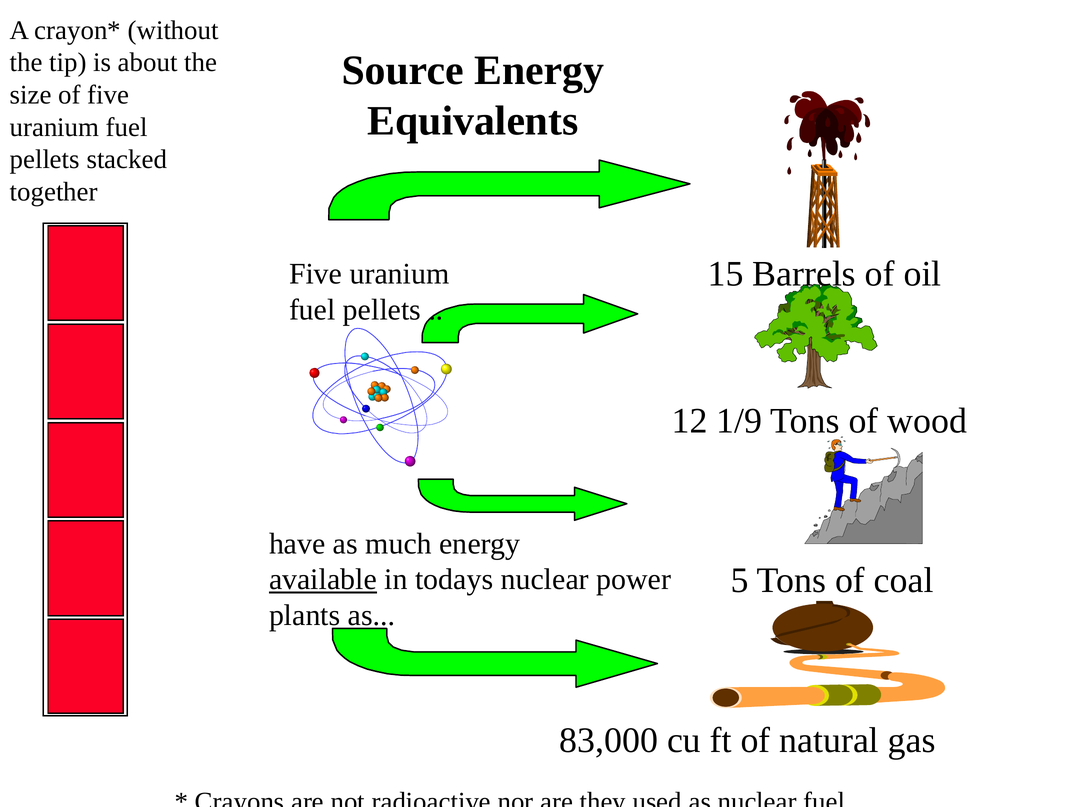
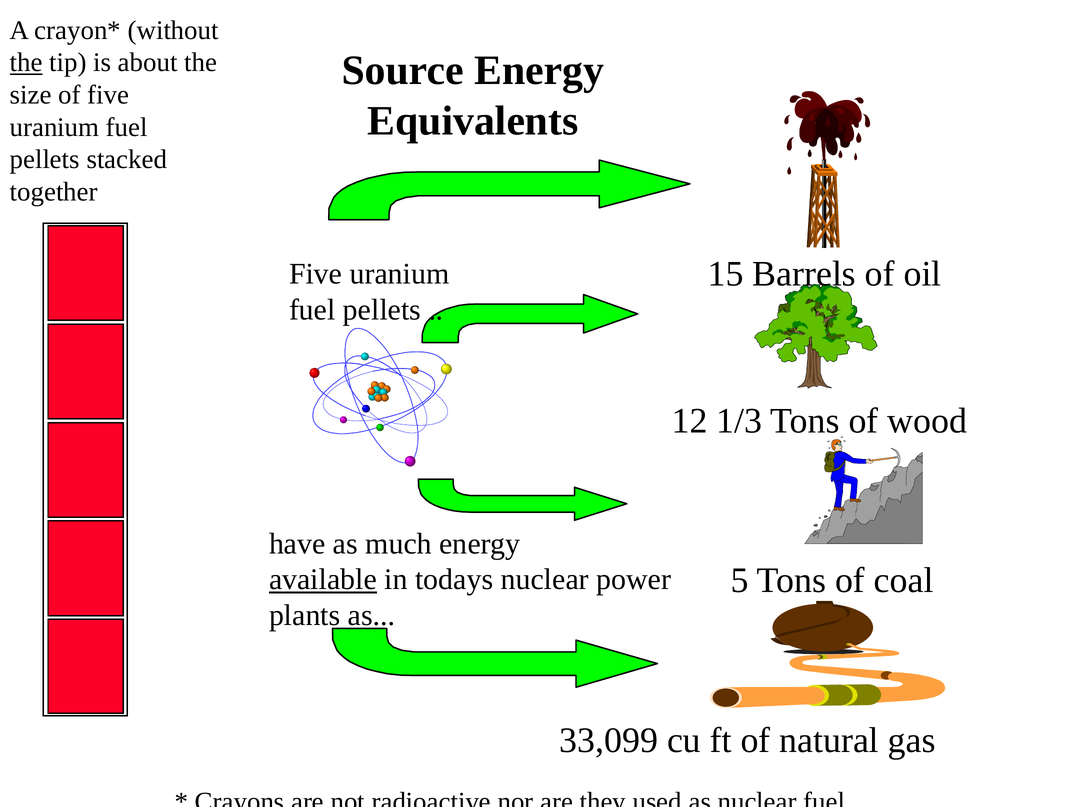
the underline: none -> present (26, 63)
1/9: 1/9 -> 1/3 (739, 421)
83,000: 83,000 -> 33,099 (609, 740)
